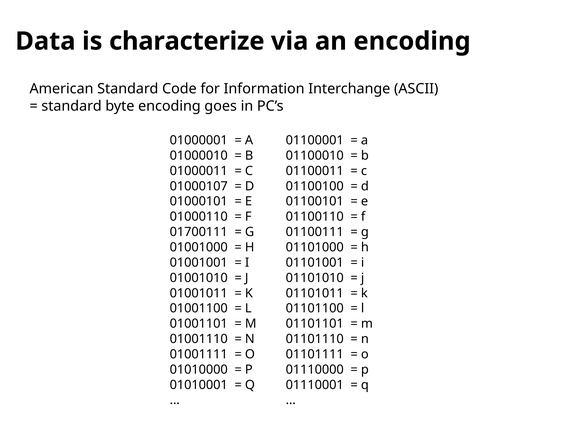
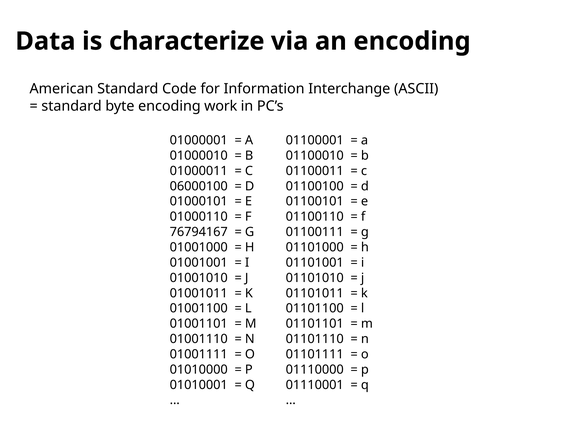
goes: goes -> work (221, 106)
01000107: 01000107 -> 06000100 (199, 186)
01700111: 01700111 -> 76794167 (199, 232)
